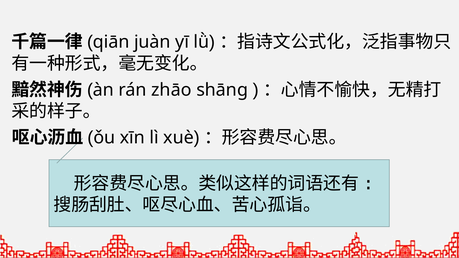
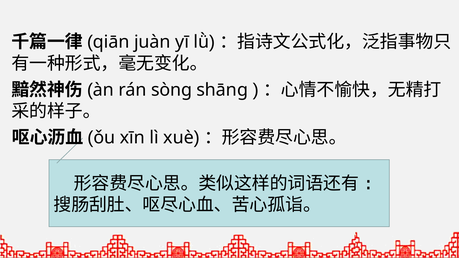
zhāo: zhāo -> sòng (172, 90)
